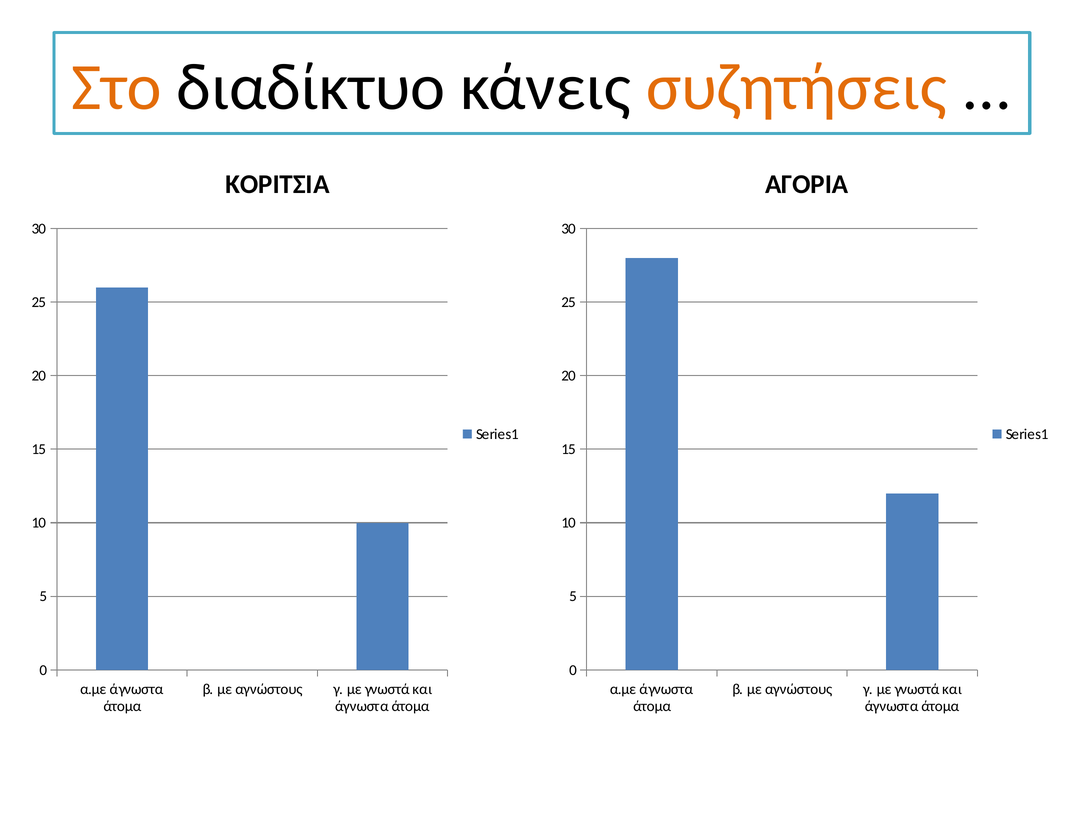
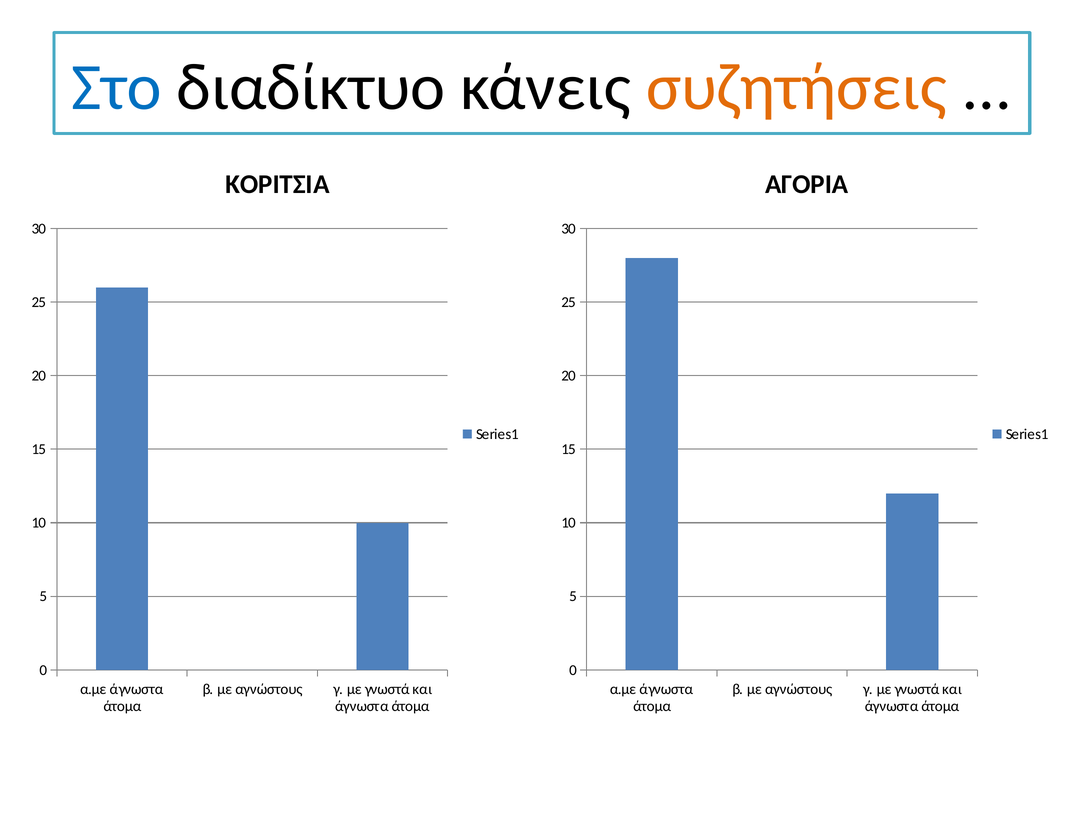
Στο colour: orange -> blue (116, 88)
